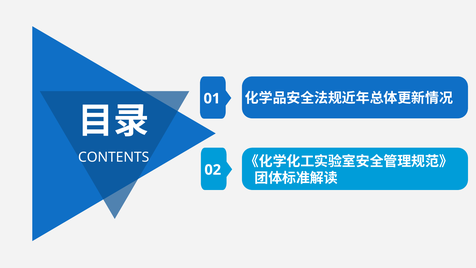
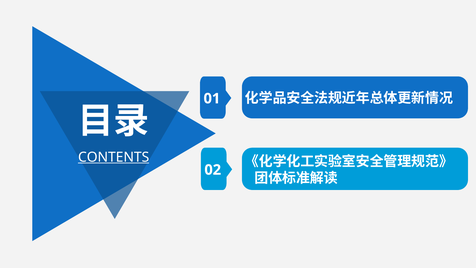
CONTENTS underline: none -> present (114, 157)
